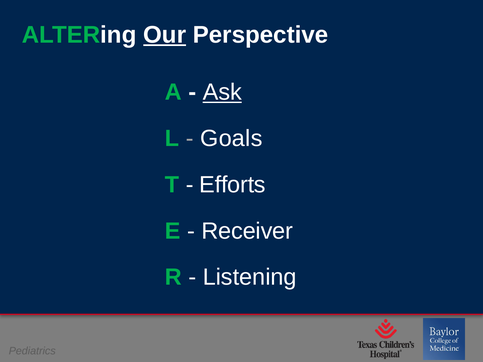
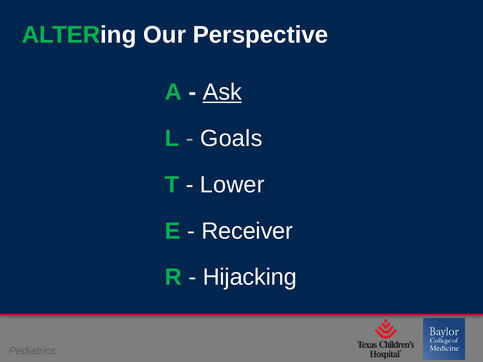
Our underline: present -> none (165, 35)
Efforts: Efforts -> Lower (232, 185)
Listening: Listening -> Hijacking (250, 277)
